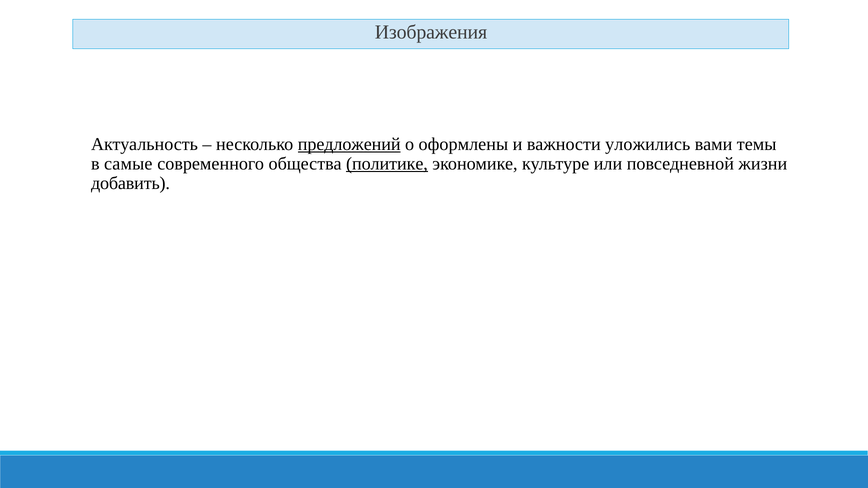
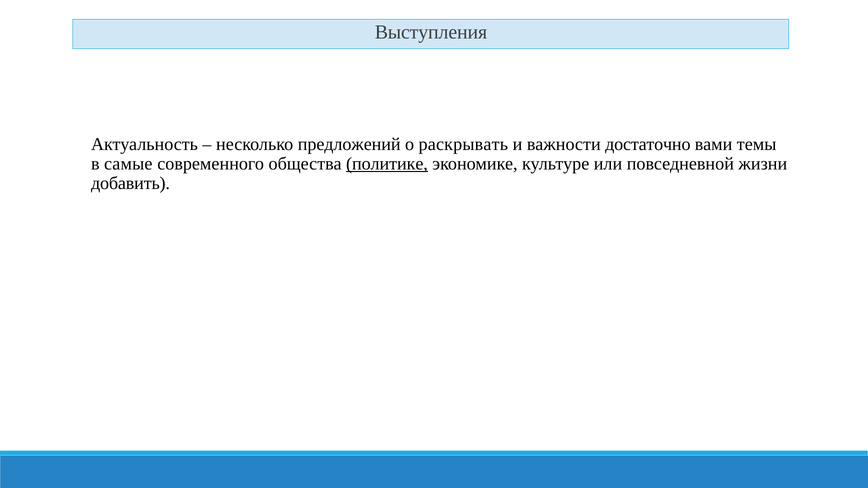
Изображения: Изображения -> Выступления (431, 32)
предложений underline: present -> none (349, 144)
оформлены: оформлены -> раскрывать (463, 144)
уложились: уложились -> достаточно (648, 144)
